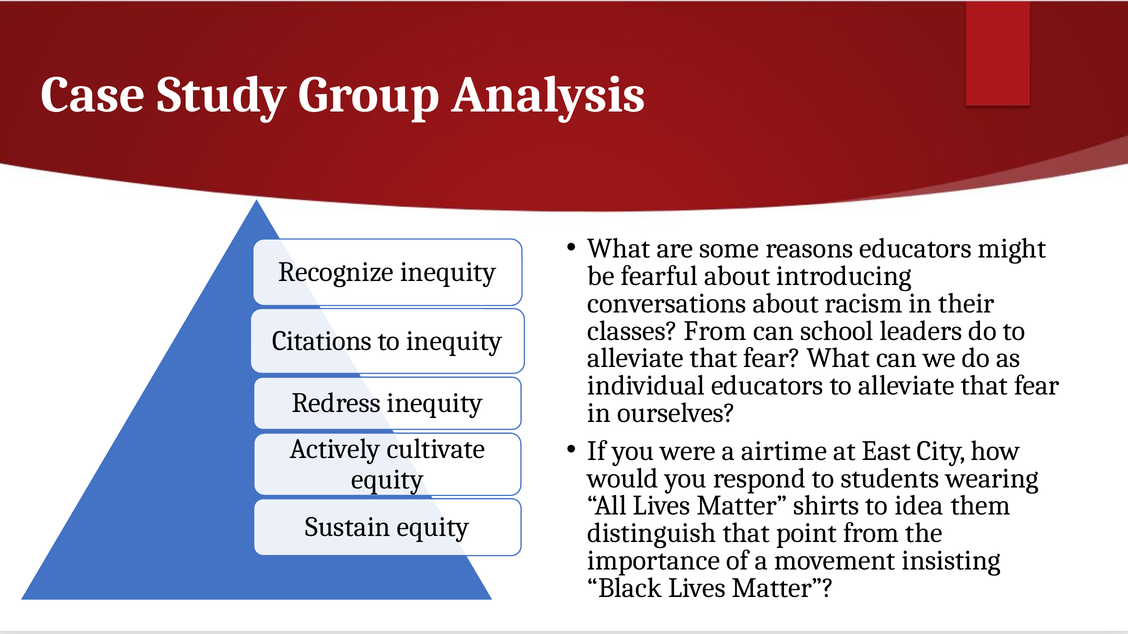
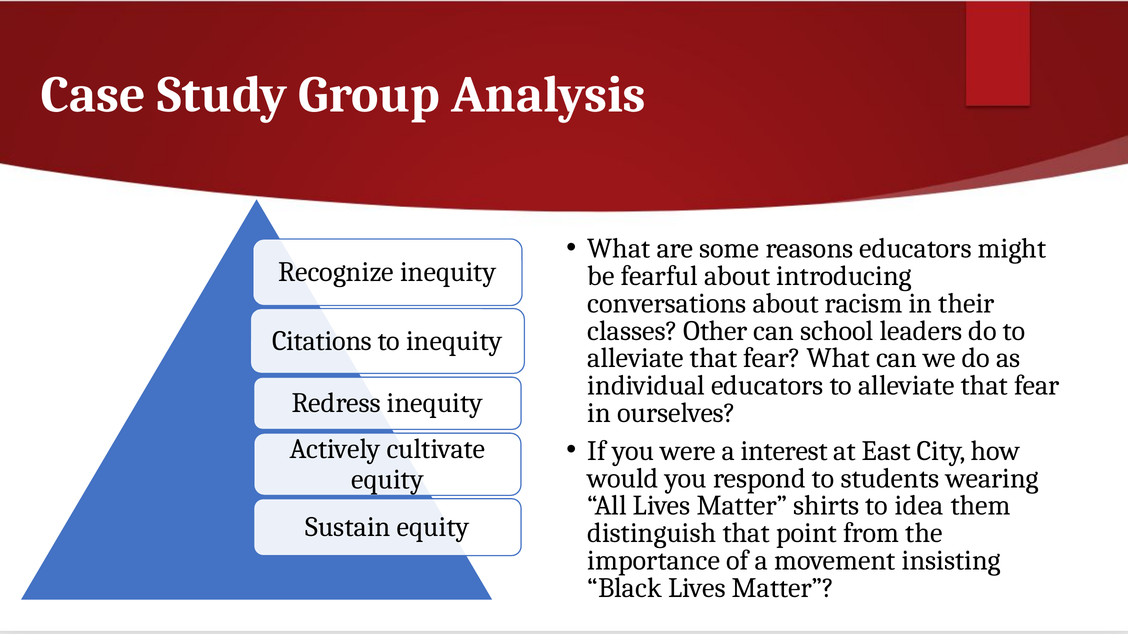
classes From: From -> Other (716, 331)
airtime: airtime -> interest (784, 451)
